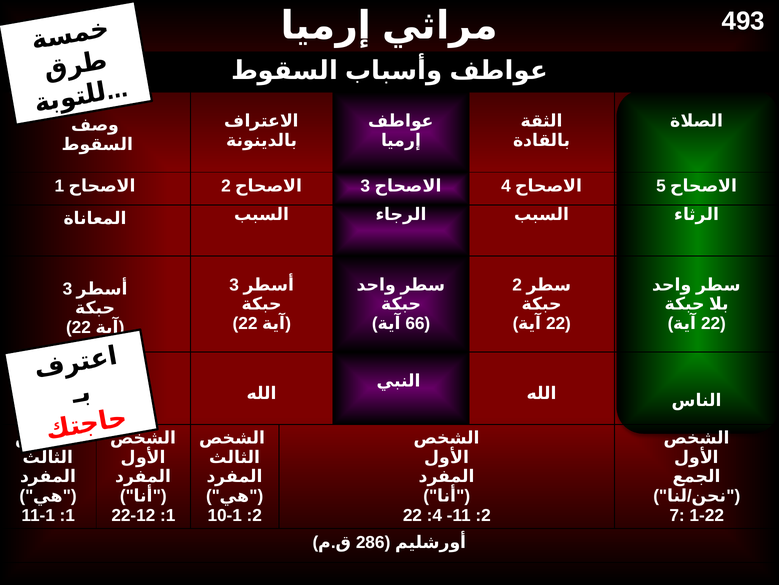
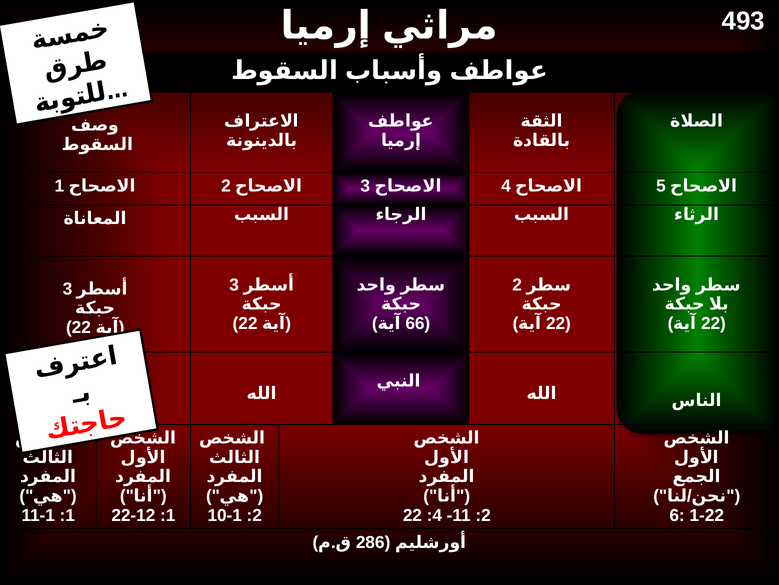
7: 7 -> 6 (677, 515)
